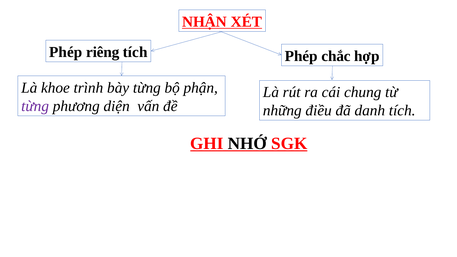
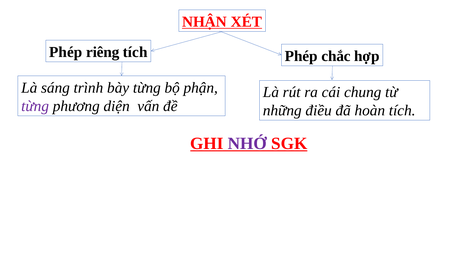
khoe: khoe -> sáng (55, 88)
danh: danh -> hoàn (370, 111)
NHỚ colour: black -> purple (247, 143)
